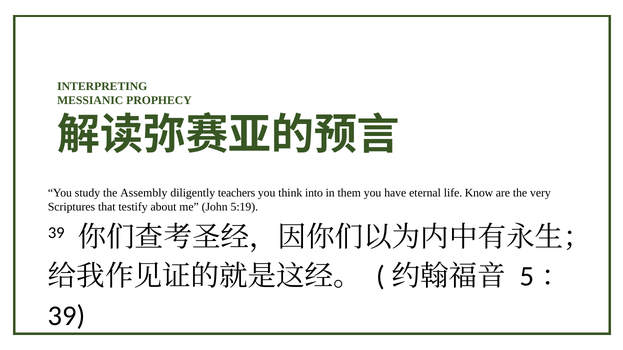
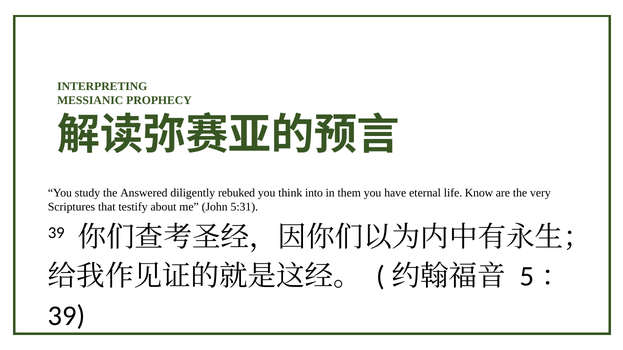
Assembly: Assembly -> Answered (144, 193)
teachers: teachers -> rebuked (237, 193)
5:19: 5:19 -> 5:31 (244, 207)
